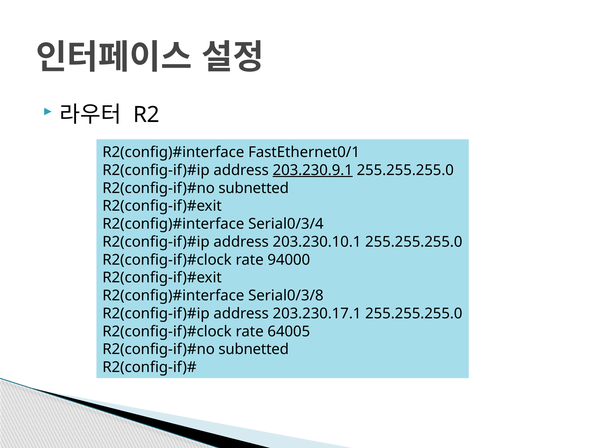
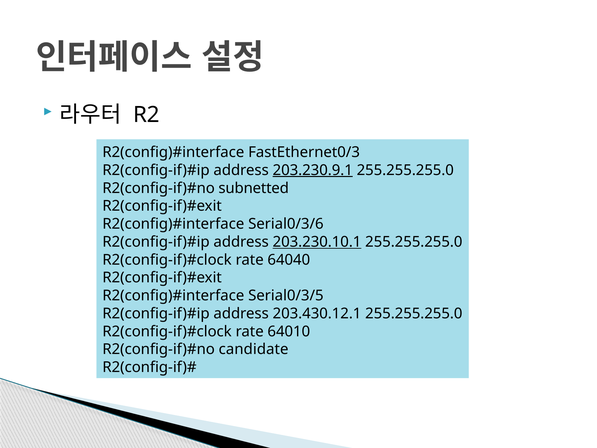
FastEthernet0/1: FastEthernet0/1 -> FastEthernet0/3 (304, 152)
Serial0/3/4: Serial0/3/4 -> Serial0/3/6 (286, 224)
203.230.10.1 underline: none -> present (317, 242)
94000: 94000 -> 64040 (289, 260)
Serial0/3/8: Serial0/3/8 -> Serial0/3/5 (286, 295)
203.230.17.1: 203.230.17.1 -> 203.430.12.1 (317, 313)
64005: 64005 -> 64010 (289, 331)
subnetted: subnetted -> candidate (254, 349)
